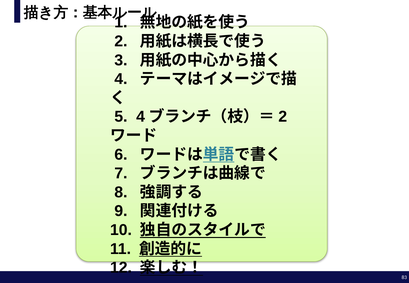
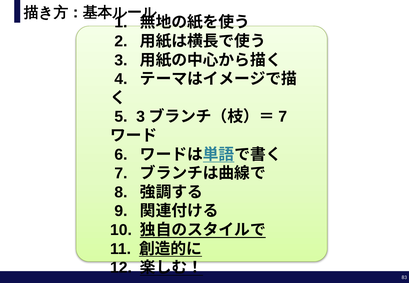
5 4: 4 -> 3 (141, 117)
2: 2 -> 7 (283, 117)
